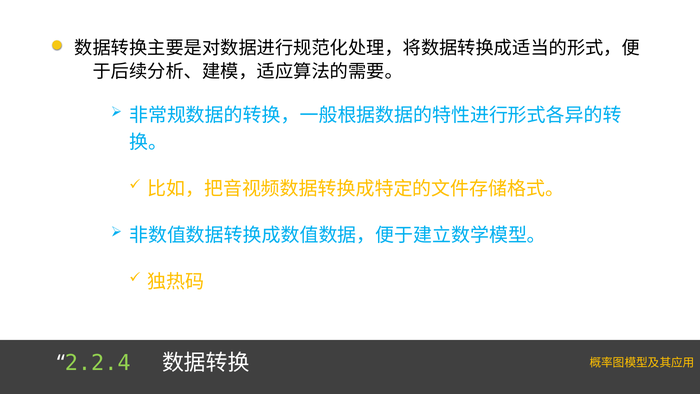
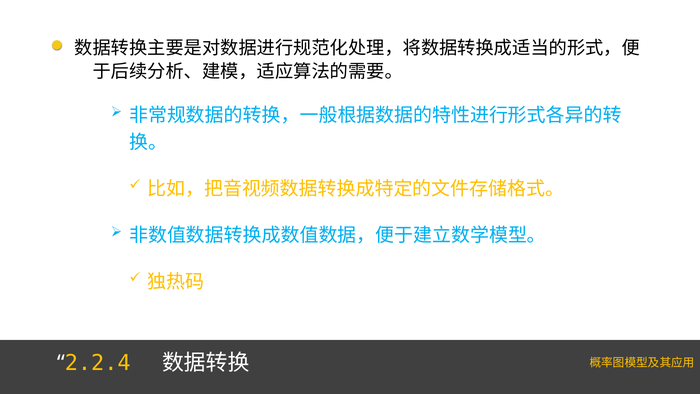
2.2.4 colour: light green -> yellow (98, 363)
